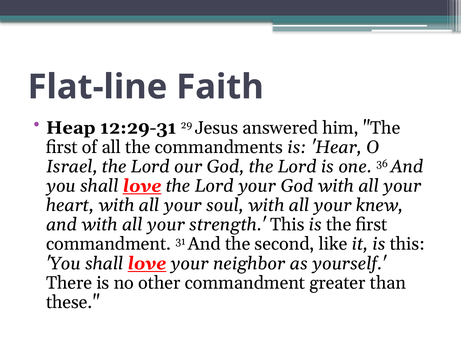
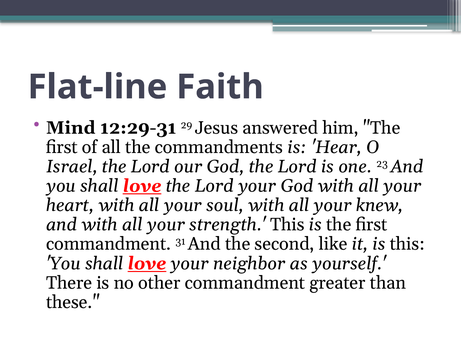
Heap: Heap -> Mind (71, 128)
36: 36 -> 23 (382, 164)
